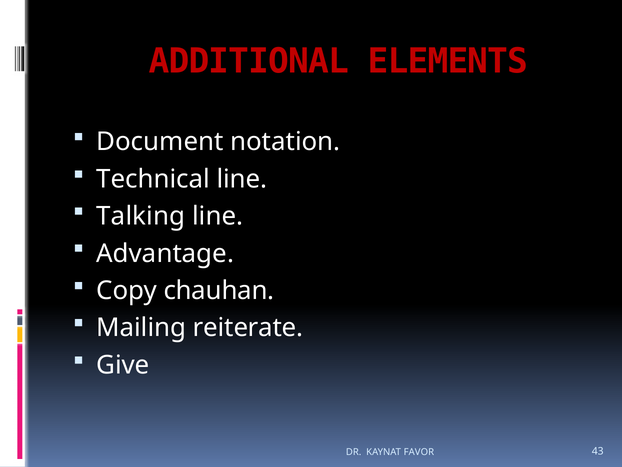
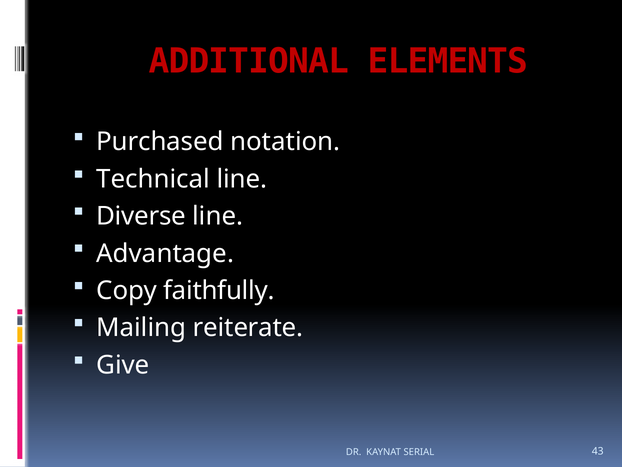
Document: Document -> Purchased (160, 142)
Talking: Talking -> Diverse (141, 216)
chauhan: chauhan -> faithfully (219, 290)
FAVOR: FAVOR -> SERIAL (419, 452)
